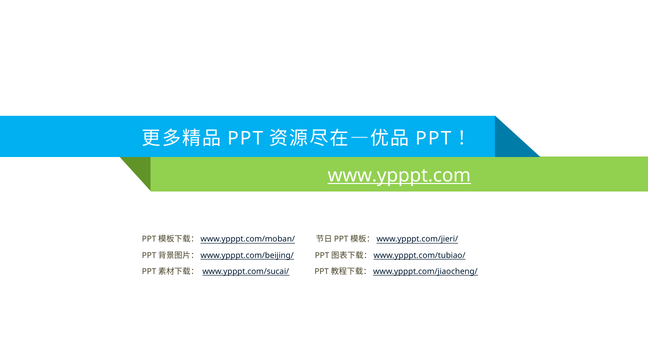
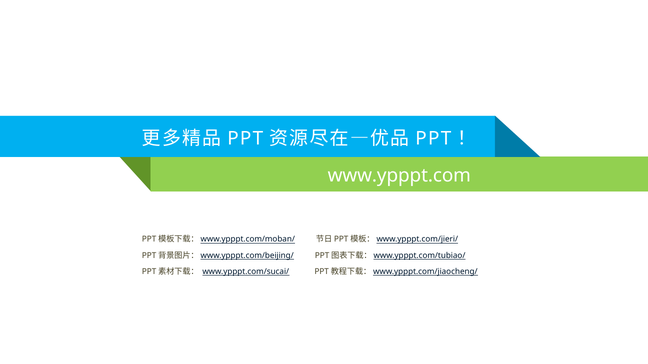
www.ypppt.com underline: present -> none (399, 176)
